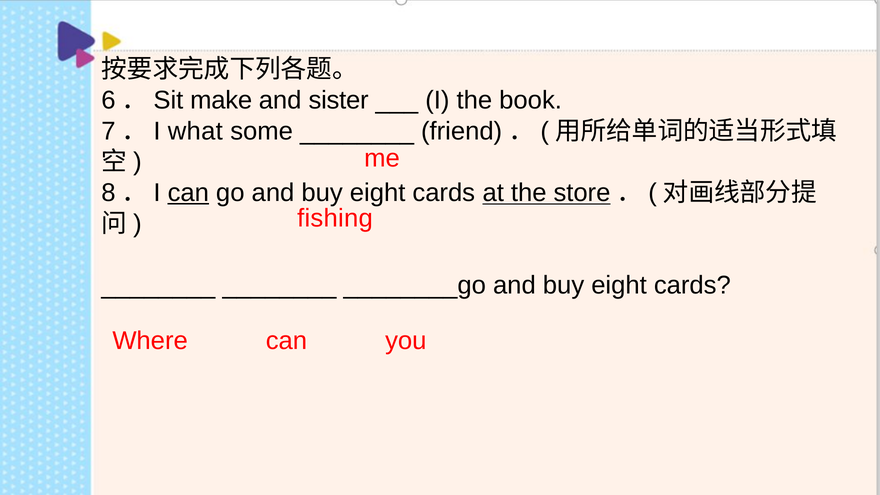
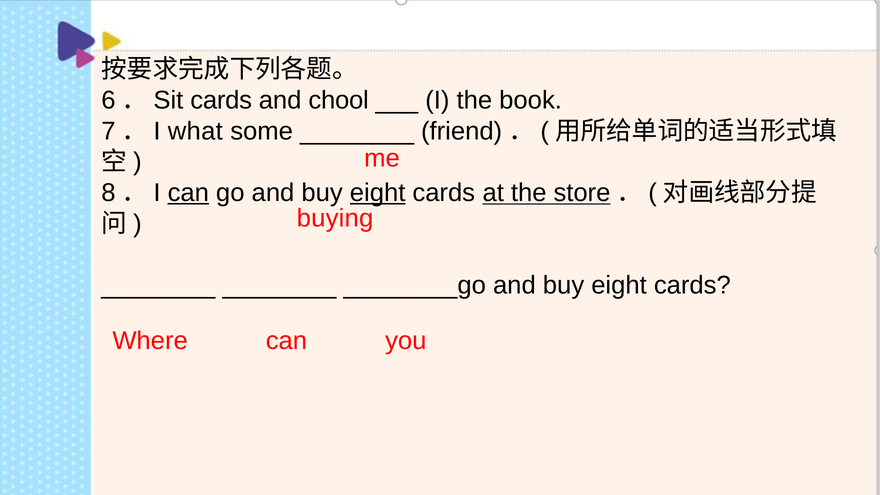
make: make -> cards (221, 100)
sister: sister -> chool (339, 100)
eight underline: none -> present (378, 193)
fishing: fishing -> buying (335, 218)
